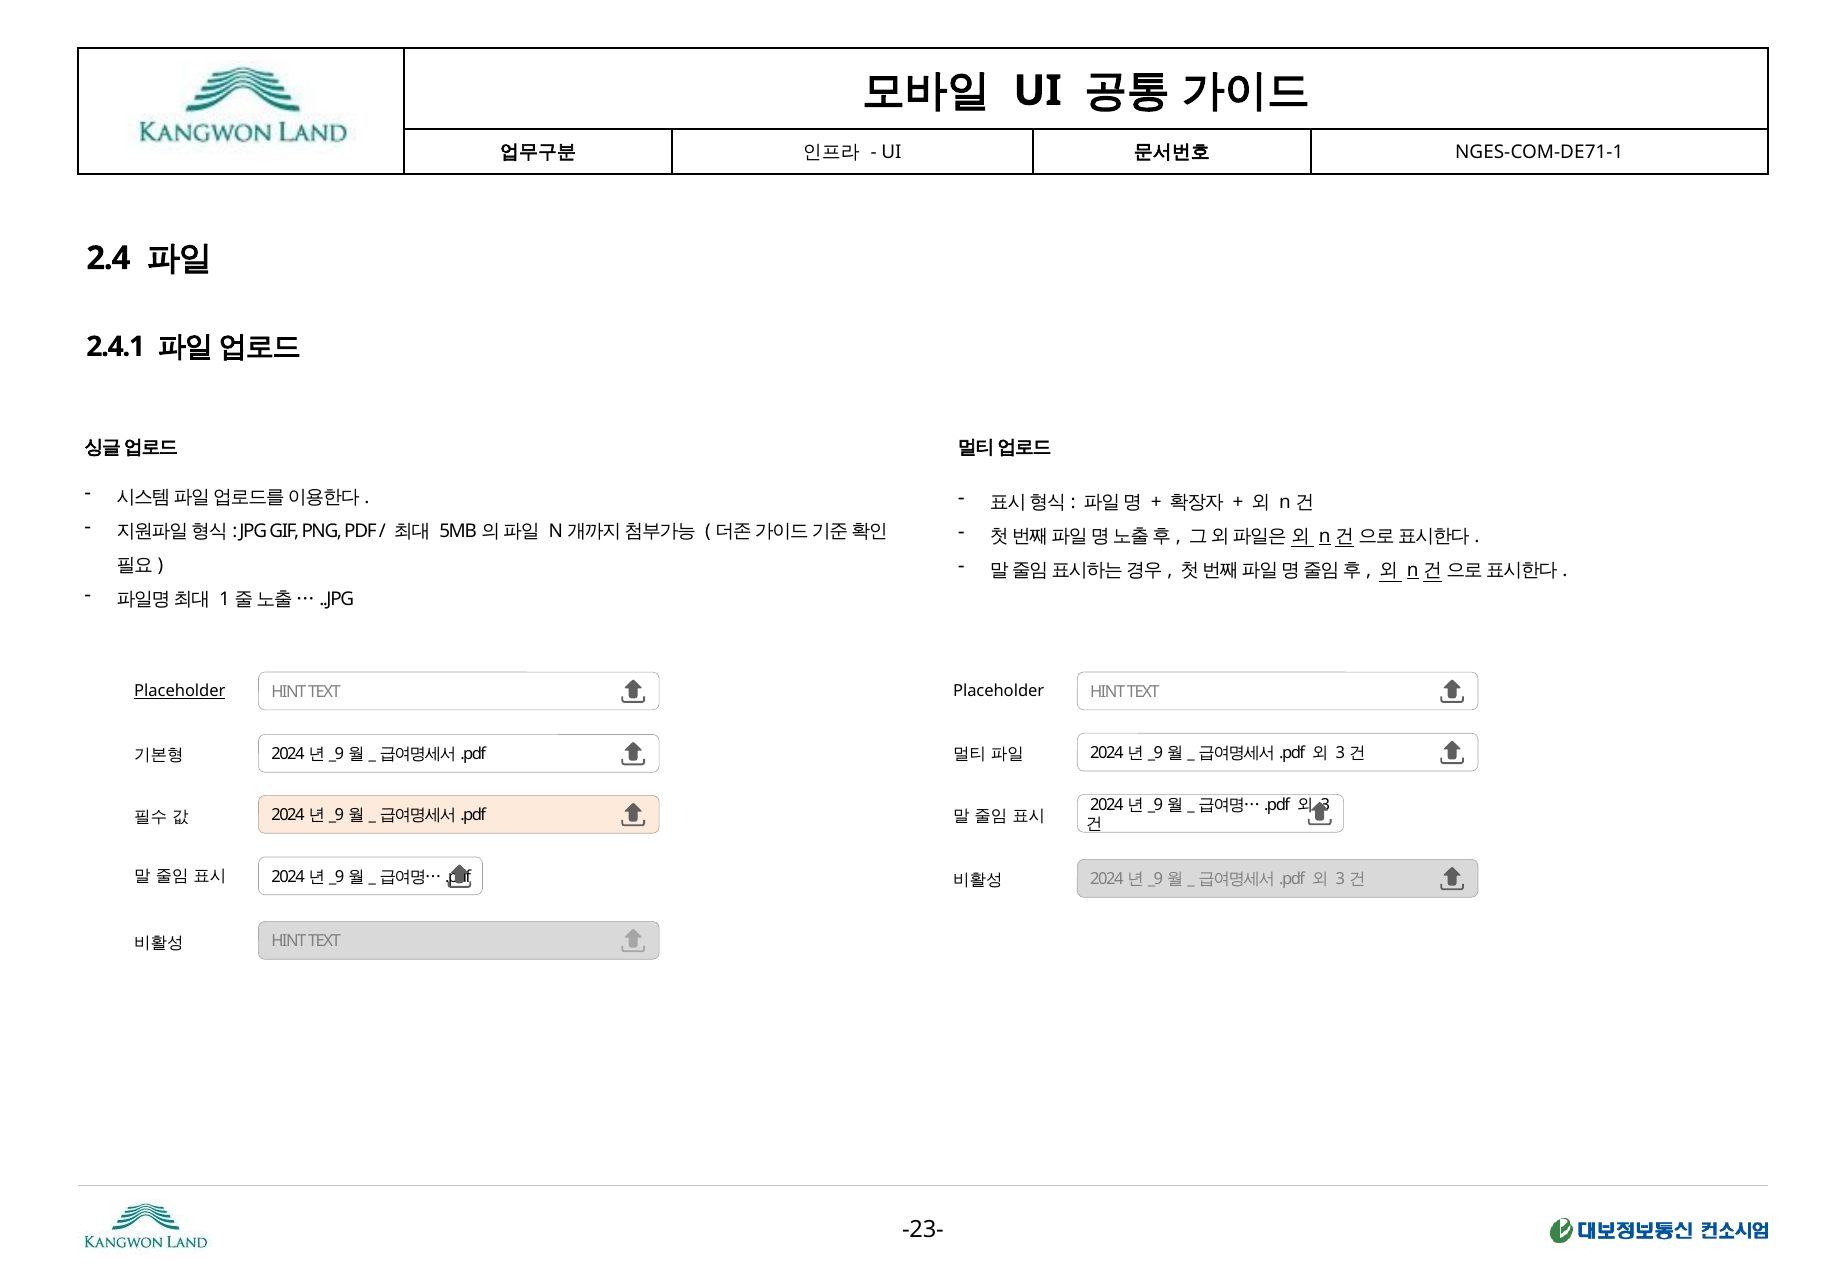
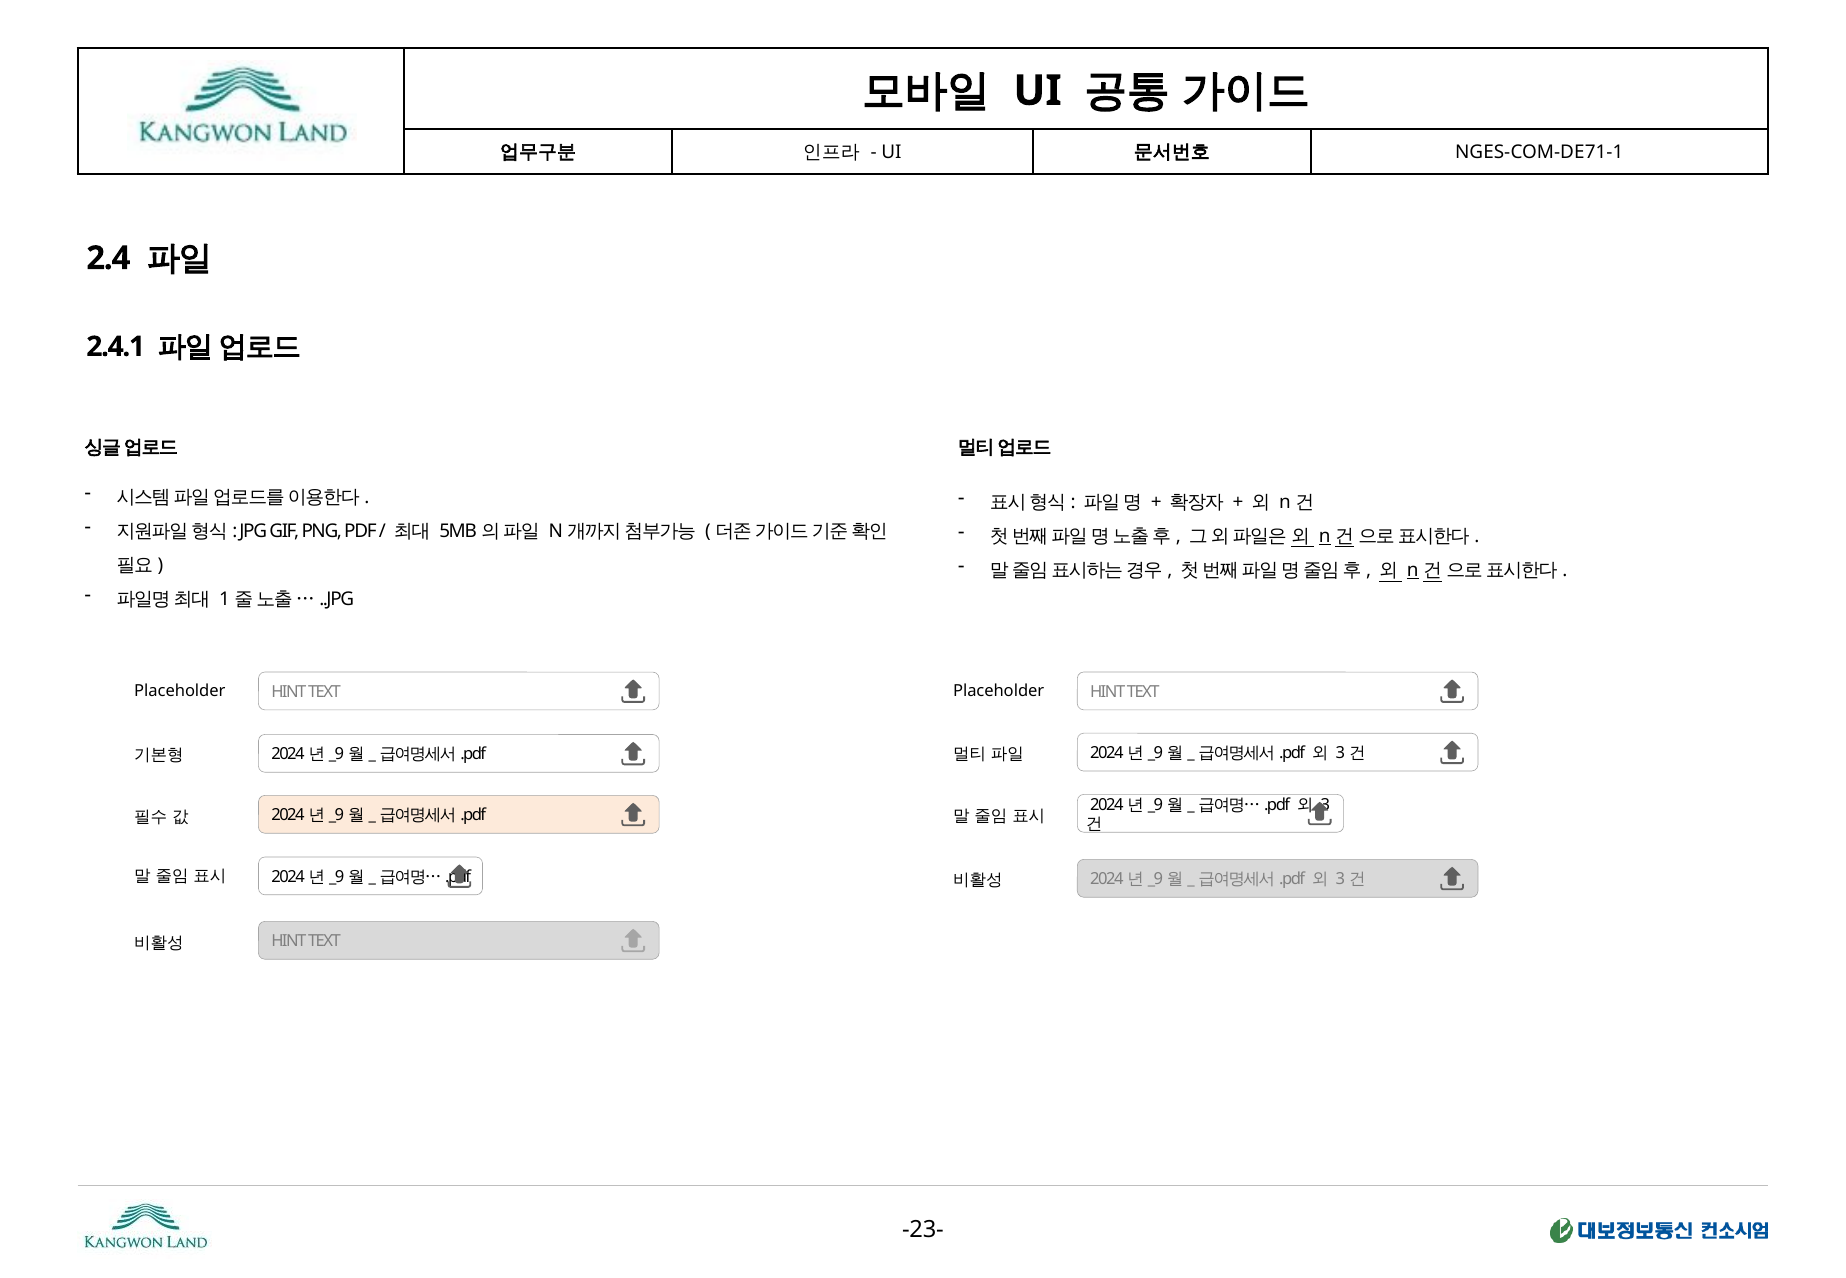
Placeholder underline: present -> none (180, 691)
